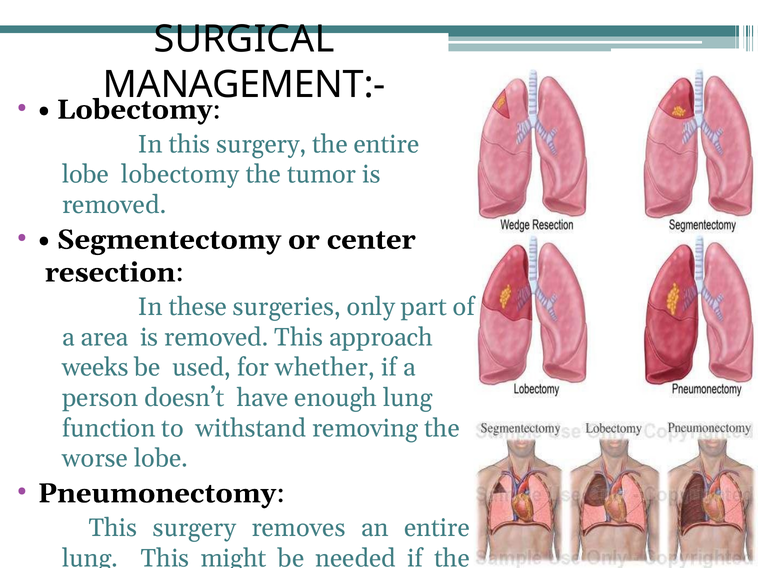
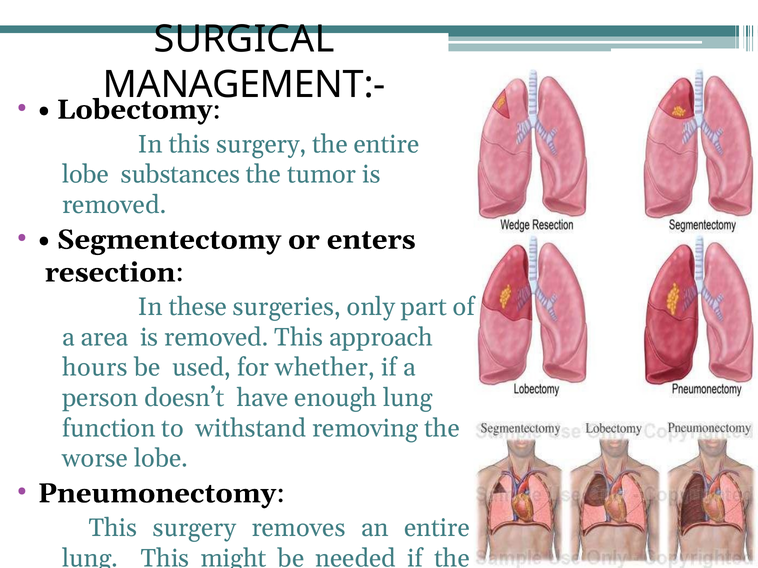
lobe lobectomy: lobectomy -> substances (180, 175)
or center: center -> enters (371, 240)
weeks: weeks -> hours (95, 368)
